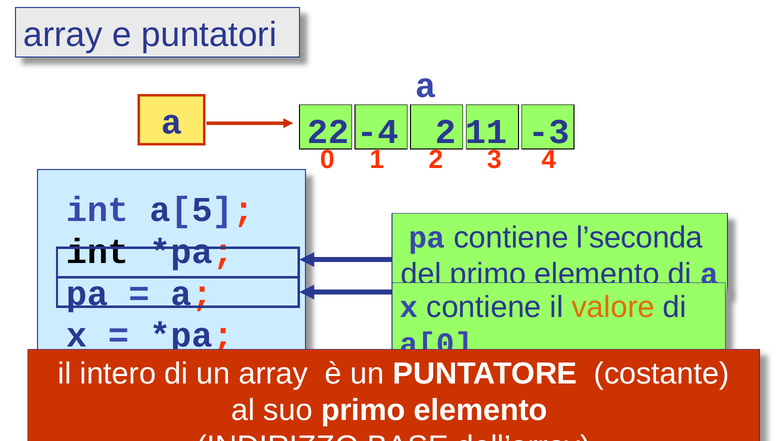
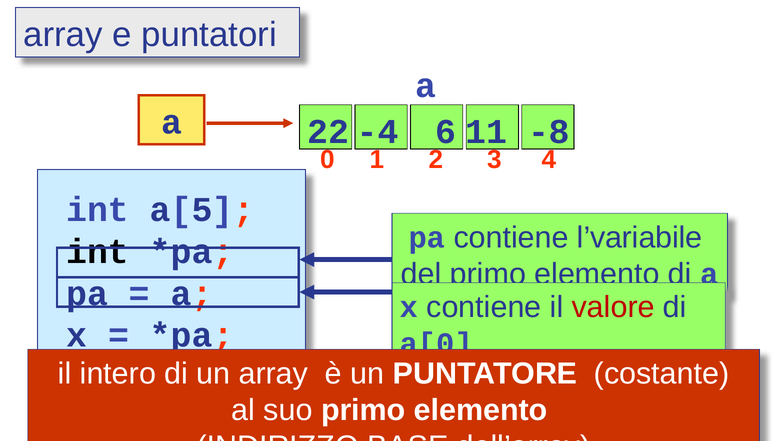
-4 2: 2 -> 6 (446, 132)
-3: -3 -> -8 (549, 132)
l’seconda: l’seconda -> l’variabile (640, 238)
valore colour: orange -> red (613, 307)
